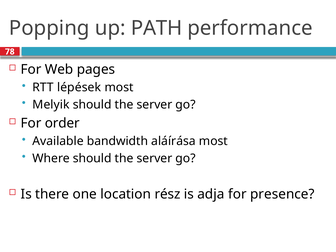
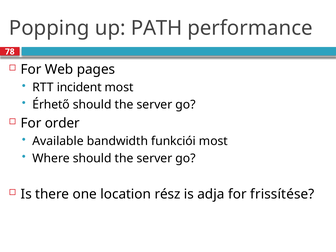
lépések: lépések -> incident (79, 87)
Melyik: Melyik -> Érhető (51, 105)
aláírása: aláírása -> funkciói (174, 141)
presence: presence -> frissítése (282, 194)
